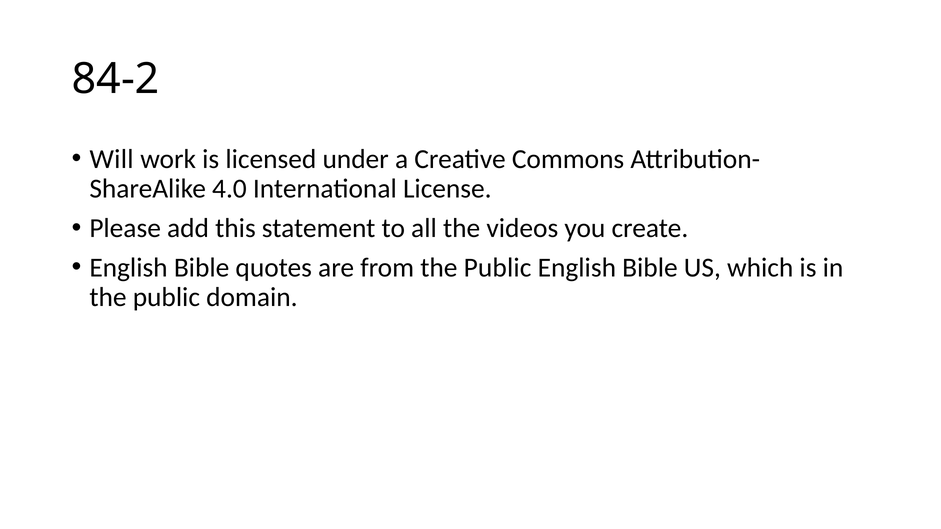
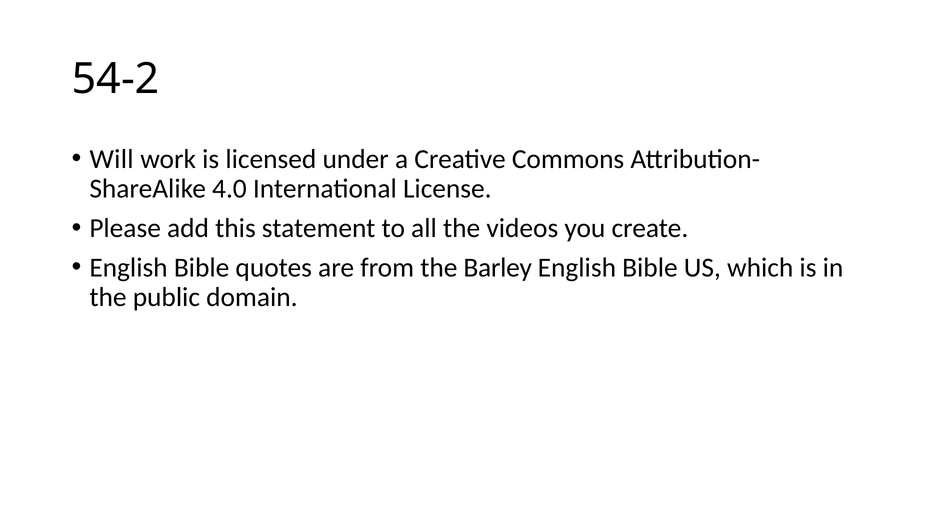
84-2: 84-2 -> 54-2 (116, 79)
from the Public: Public -> Barley (498, 268)
